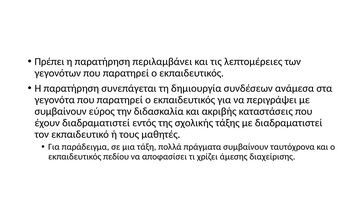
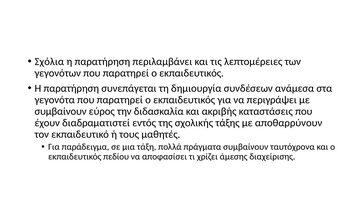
Πρέπει: Πρέπει -> Σχόλια (49, 62)
με διαδραματιστεί: διαδραματιστεί -> αποθαρρύνουν (289, 123)
